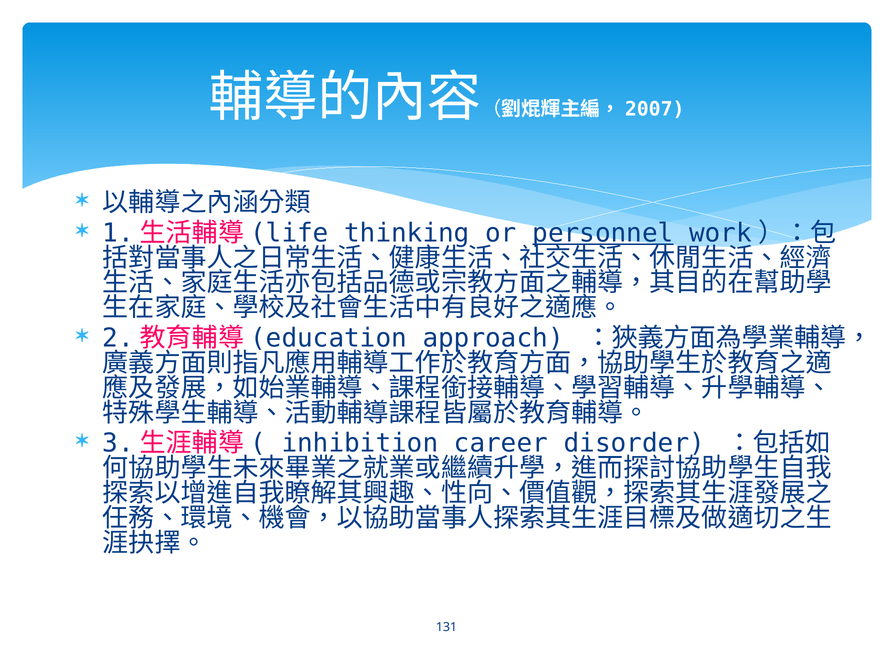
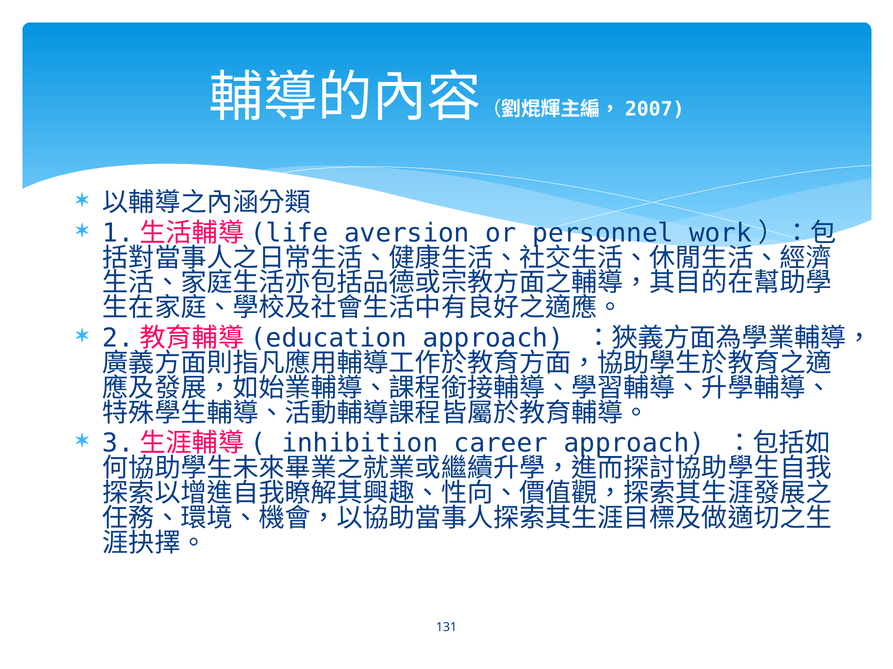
thinking: thinking -> aversion (407, 233)
personnel underline: present -> none (603, 233)
career disorder: disorder -> approach (634, 444)
